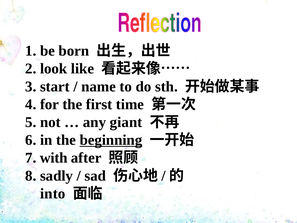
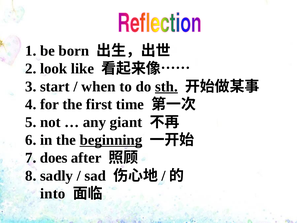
name: name -> when (98, 86)
sth underline: none -> present (166, 86)
with: with -> does (54, 158)
